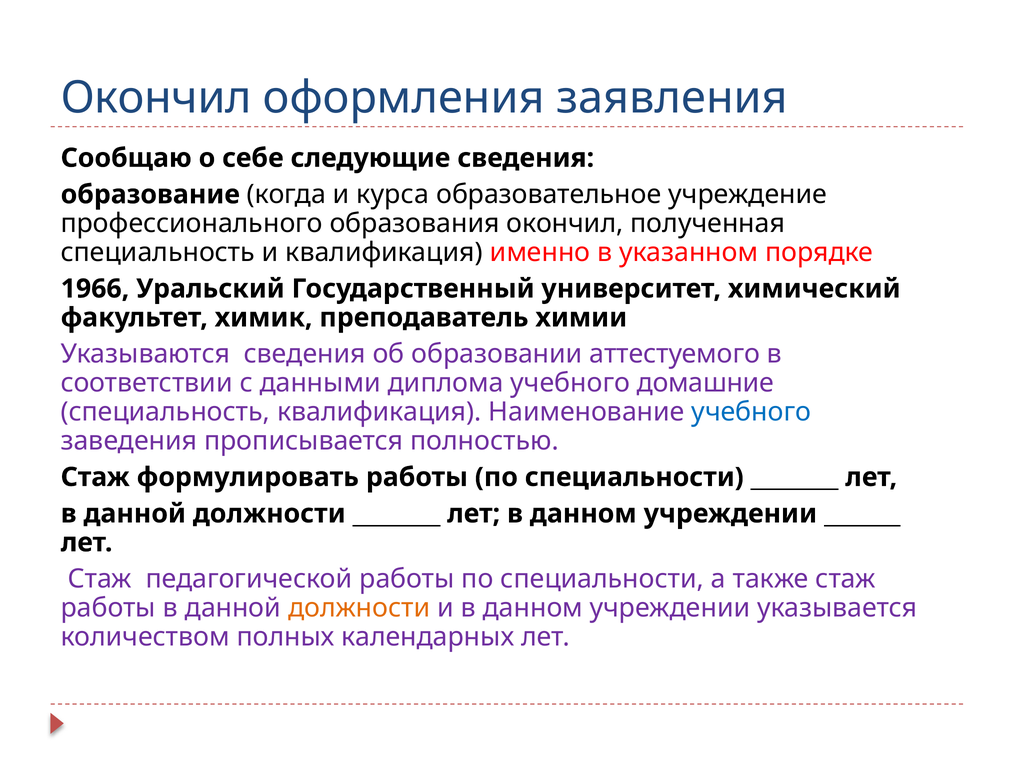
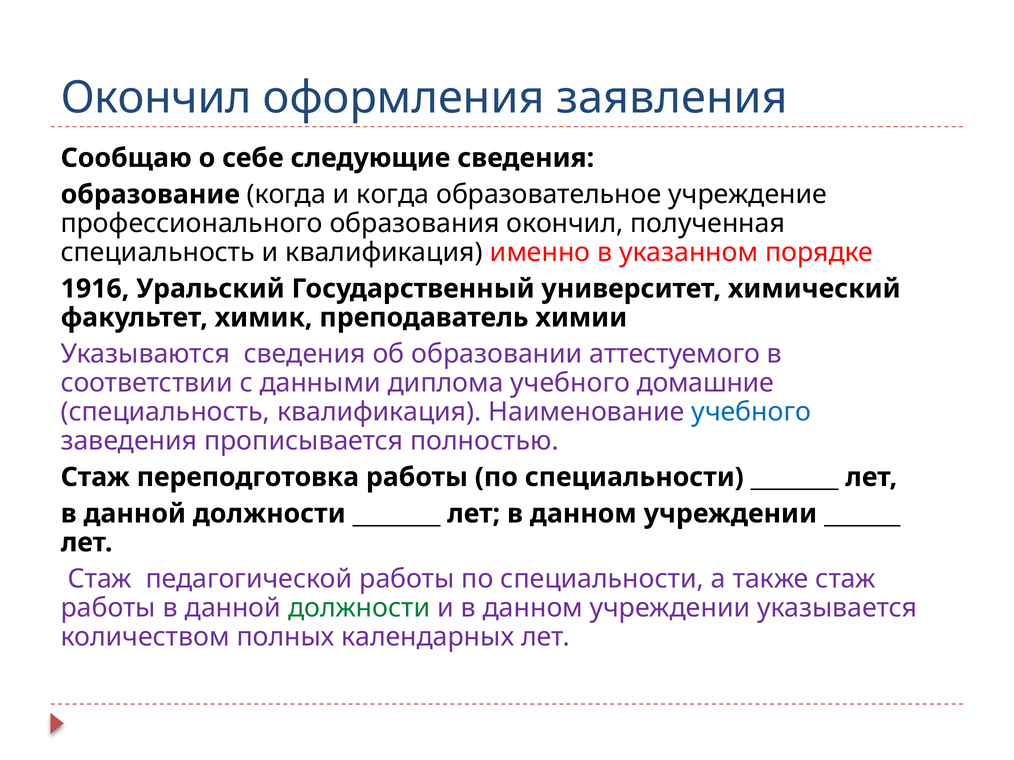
и курса: курса -> когда (393, 195)
1966: 1966 -> 1916 (95, 289)
формулировать: формулировать -> переподготовка (248, 477)
должности colour: orange -> green (359, 608)
